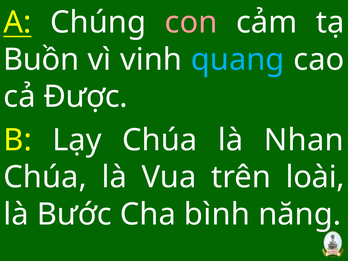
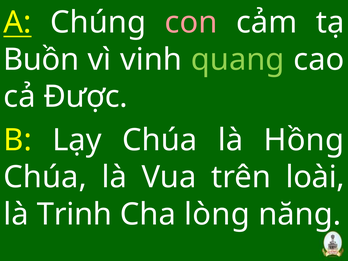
quang colour: light blue -> light green (238, 60)
Nhan: Nhan -> Hồng (304, 140)
Bước: Bước -> Trinh (74, 214)
bình: bình -> lòng (217, 214)
